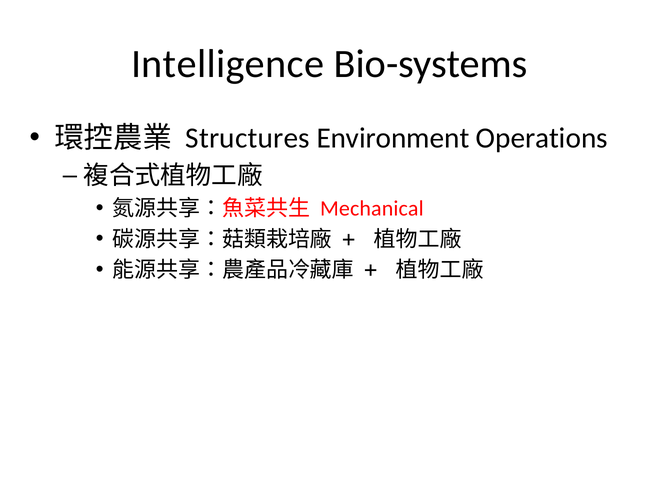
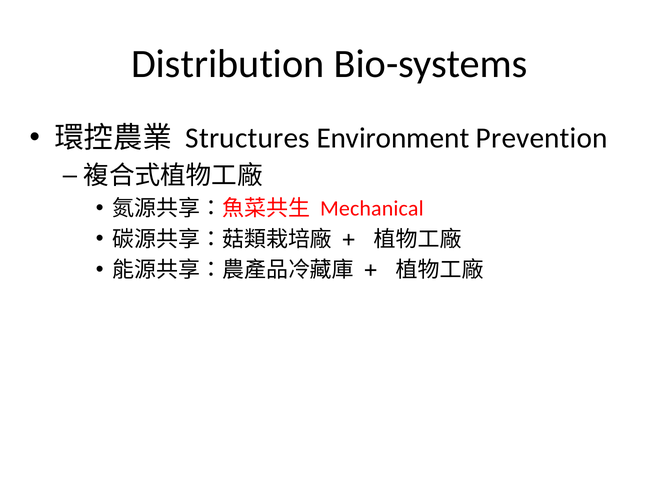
Intelligence: Intelligence -> Distribution (228, 64)
Operations: Operations -> Prevention (542, 138)
